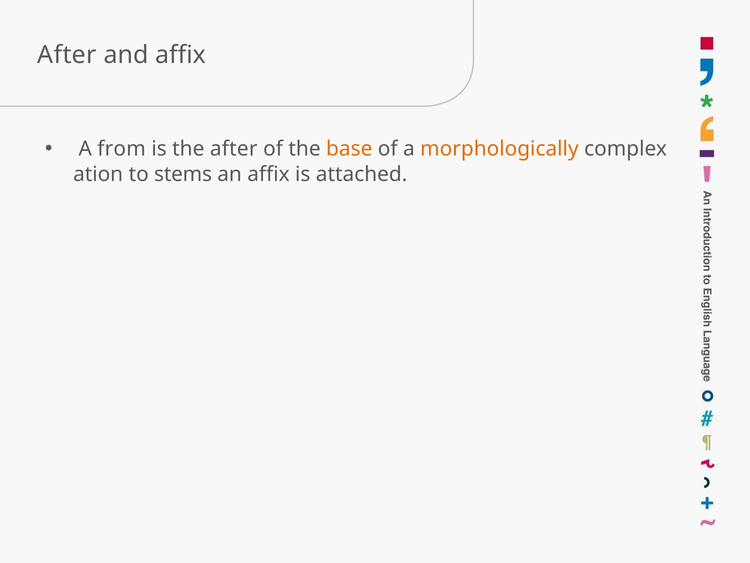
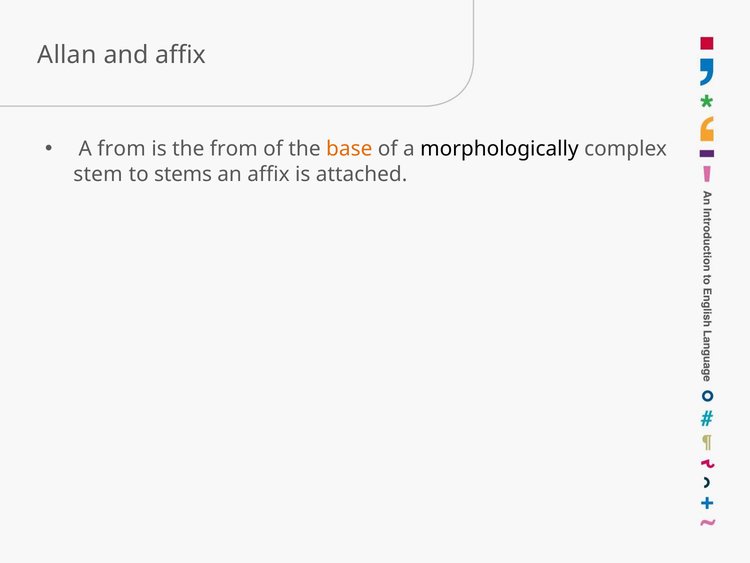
After: After -> Allan (67, 55)
the after: after -> from (234, 149)
morphologically colour: orange -> black (499, 149)
ation: ation -> stem (98, 174)
